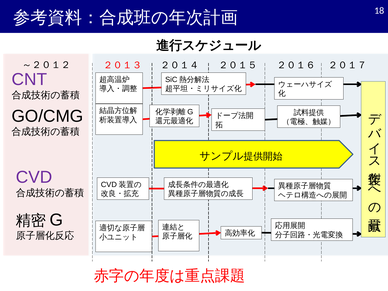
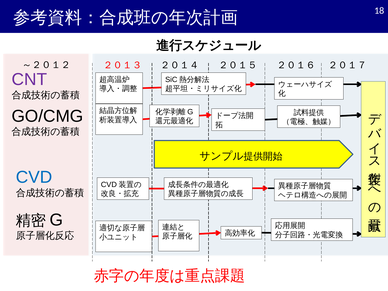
CVD colour: purple -> blue (34, 177)
